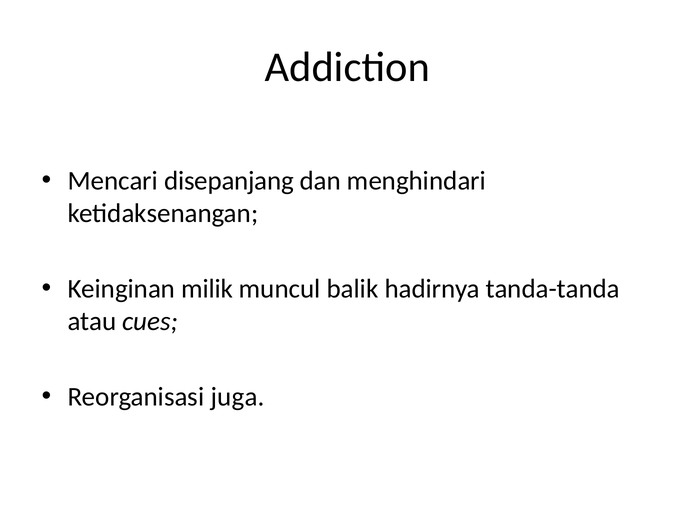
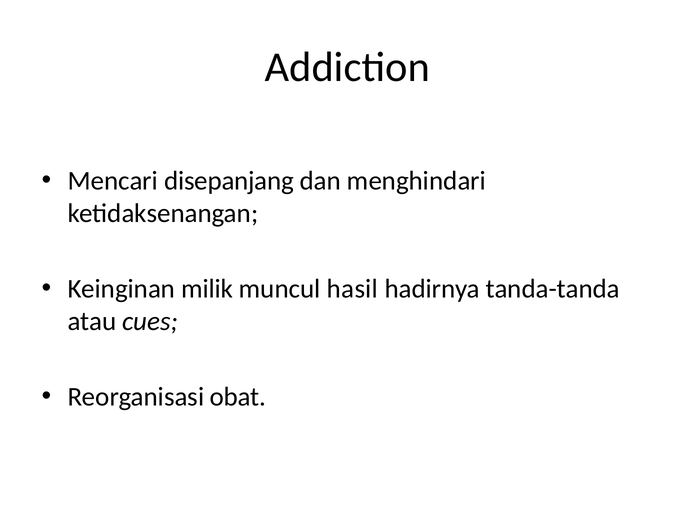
balik: balik -> hasil (352, 289)
juga: juga -> obat (238, 397)
